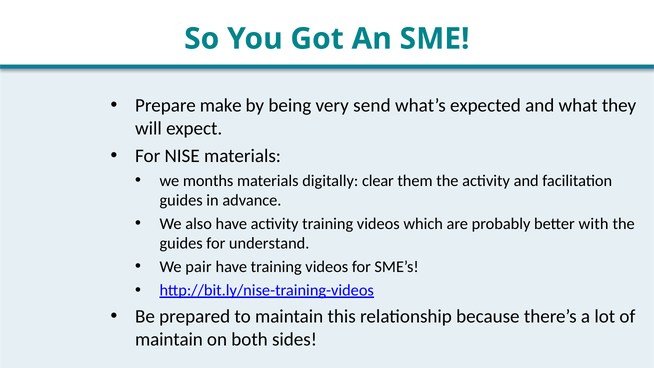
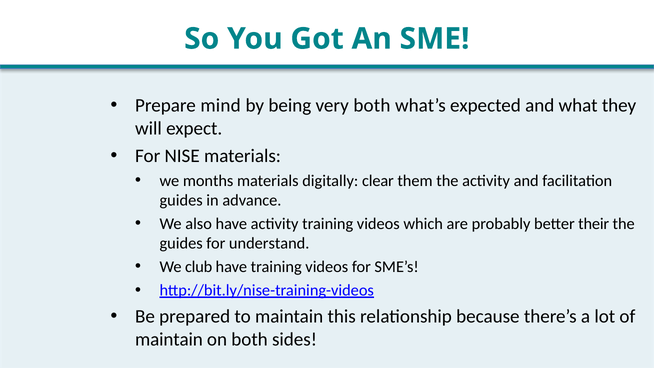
make: make -> mind (221, 106)
very send: send -> both (372, 106)
with: with -> their (594, 224)
pair: pair -> club (199, 267)
